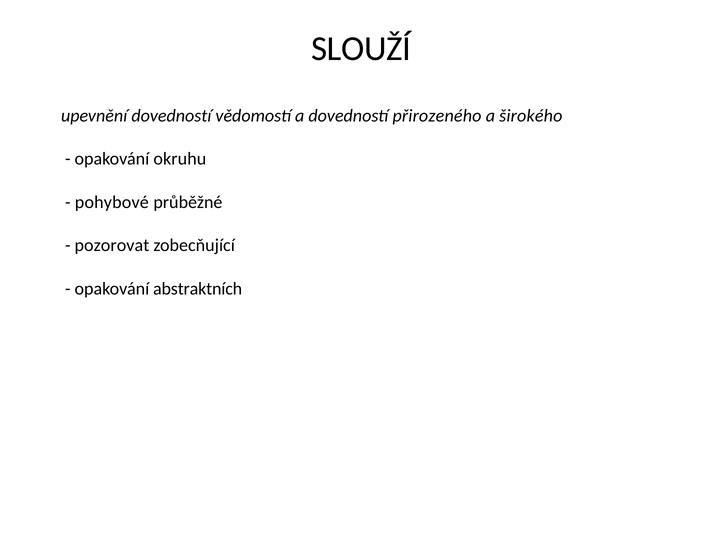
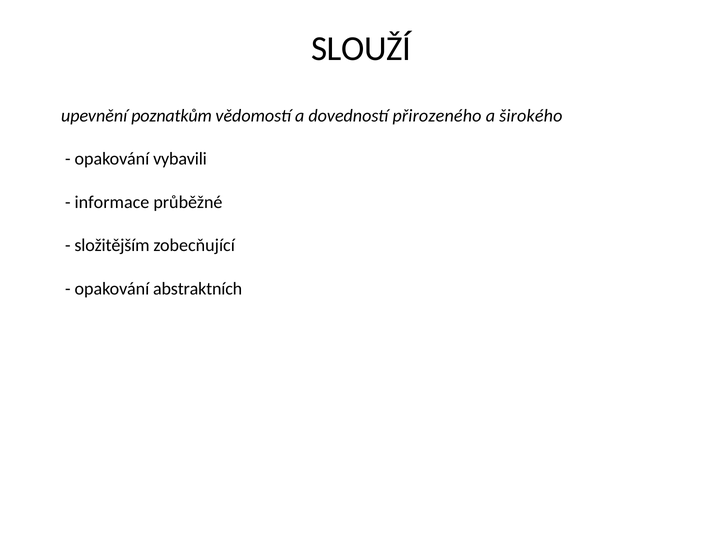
upevnění dovedností: dovedností -> poznatkům (172, 116)
okruhu: okruhu -> vybavili (180, 159)
pohybové: pohybové -> informace (112, 202)
pozorovat: pozorovat -> složitějším (112, 246)
